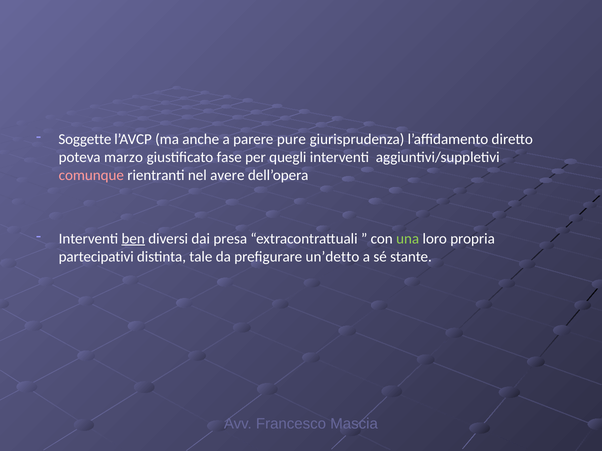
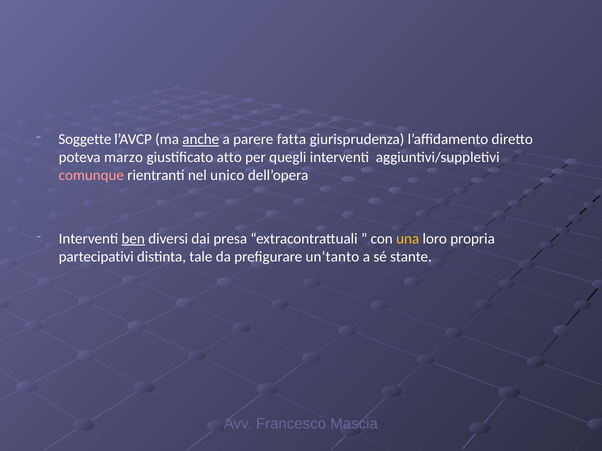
anche underline: none -> present (201, 140)
pure: pure -> fatta (291, 140)
fase: fase -> atto (229, 158)
avere: avere -> unico (227, 176)
una colour: light green -> yellow (408, 239)
un’detto: un’detto -> un’tanto (332, 257)
